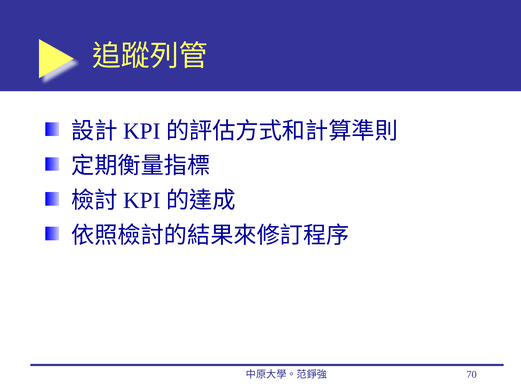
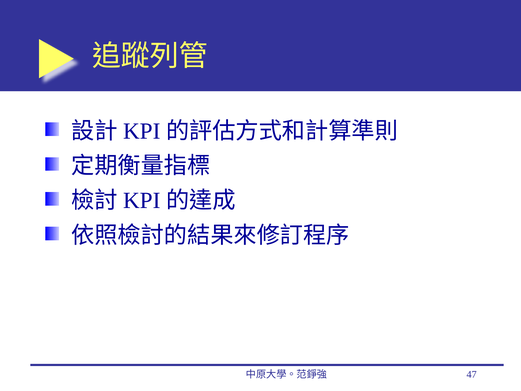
70: 70 -> 47 (472, 374)
